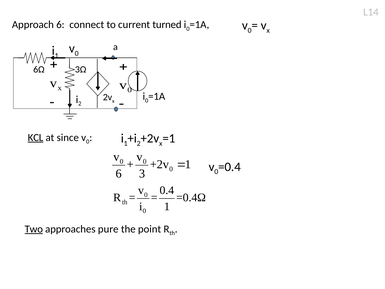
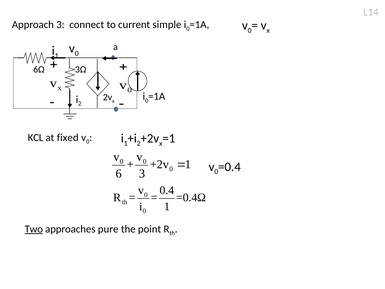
Approach 6: 6 -> 3 (60, 25)
turned: turned -> simple (167, 25)
KCL underline: present -> none (36, 137)
since: since -> fixed (68, 137)
